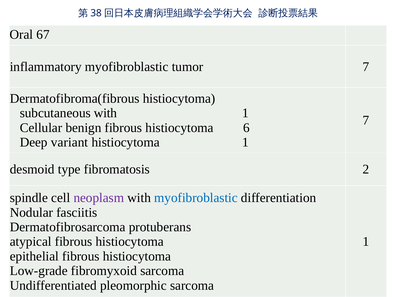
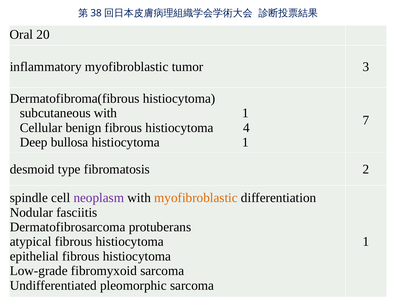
67: 67 -> 20 (43, 35)
tumor 7: 7 -> 3 (366, 67)
6: 6 -> 4 (247, 128)
variant: variant -> bullosa (70, 142)
myofibroblastic colour: blue -> orange (196, 198)
